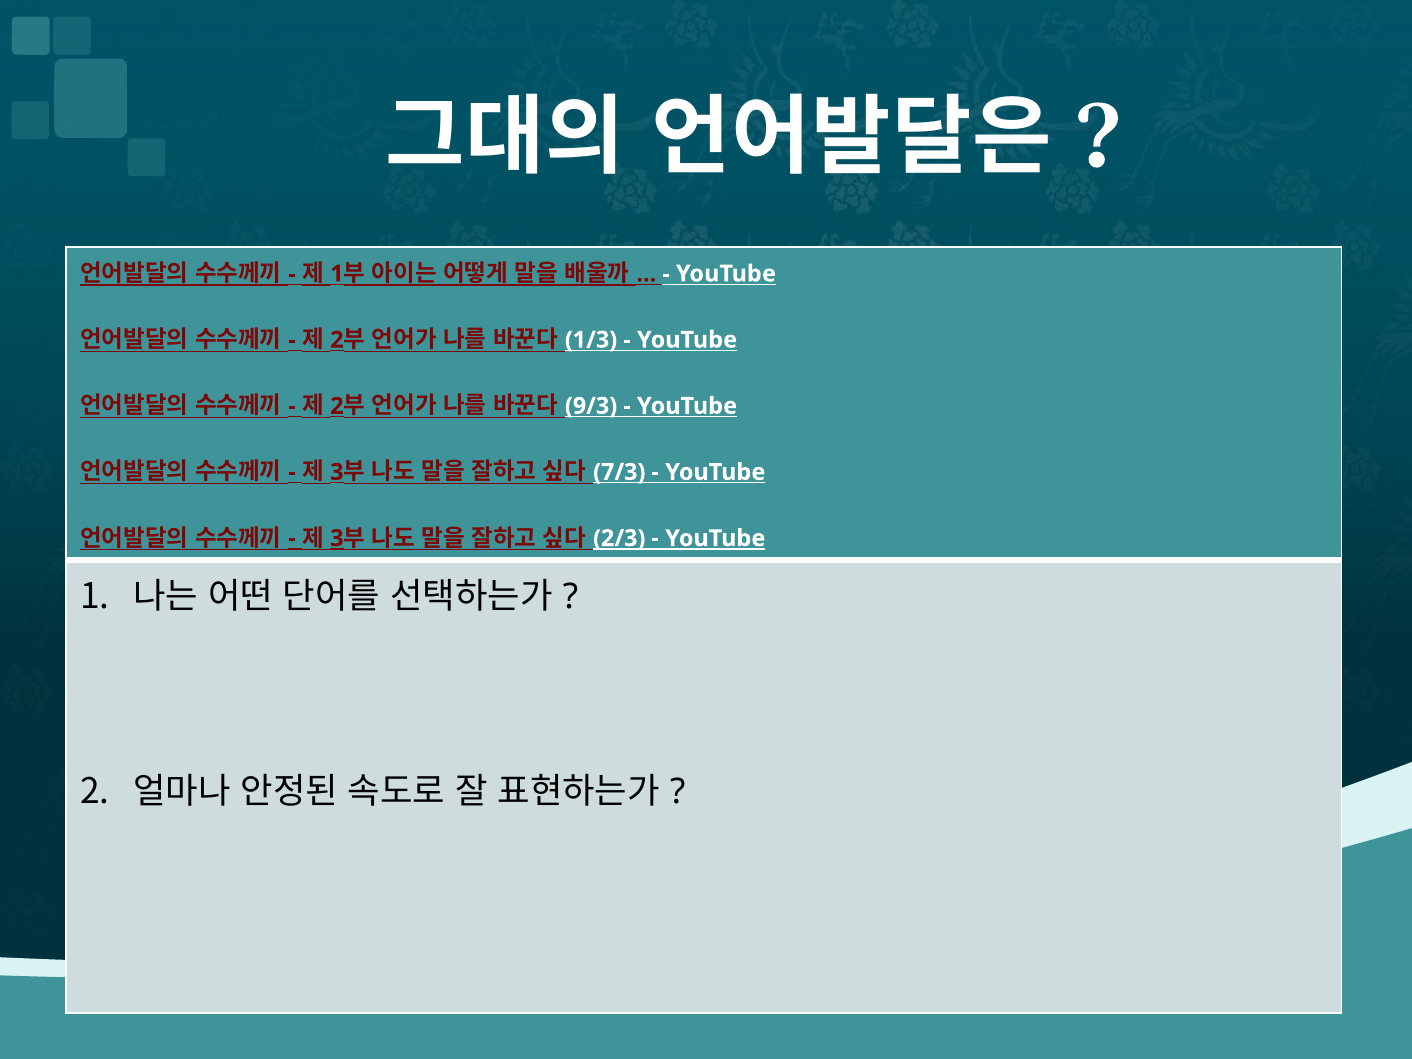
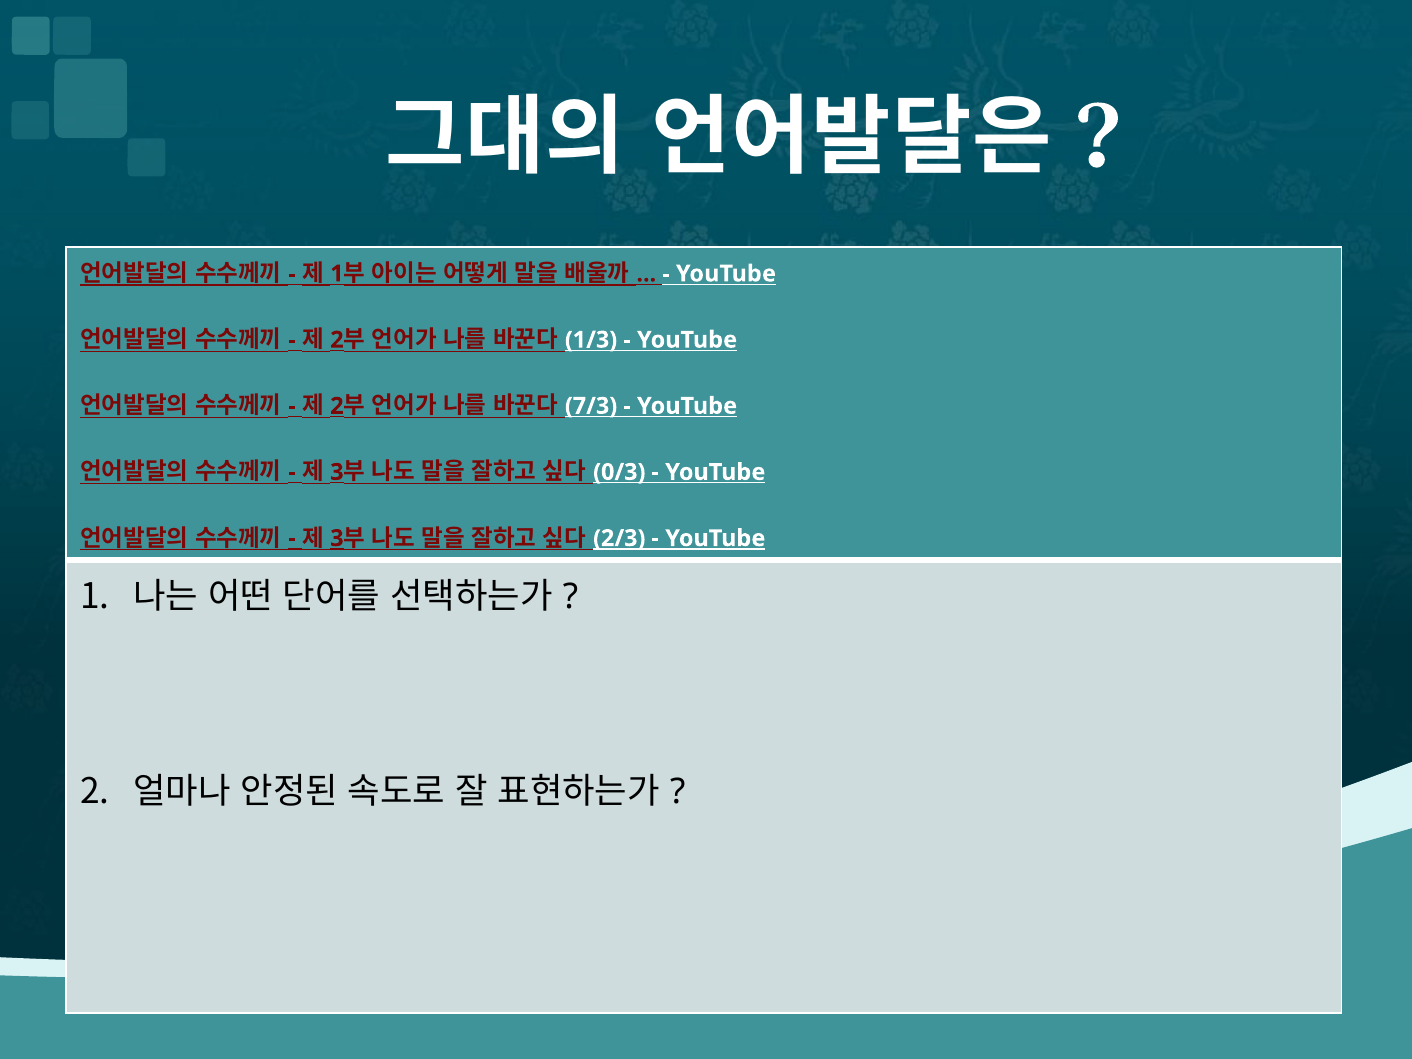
9/3: 9/3 -> 7/3 (591, 406)
7/3: 7/3 -> 0/3 (619, 472)
